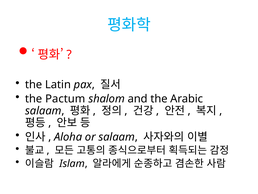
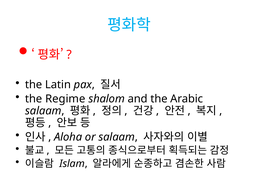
Pactum: Pactum -> Regime (65, 99)
